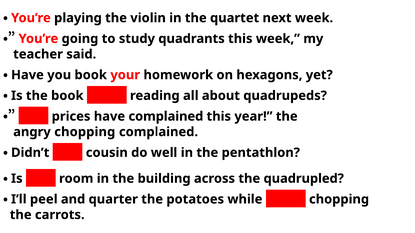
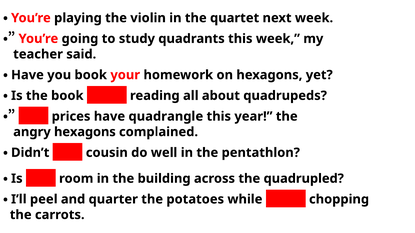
have complained: complained -> quadrangle (166, 117)
angry chopping: chopping -> hexagons (85, 132)
